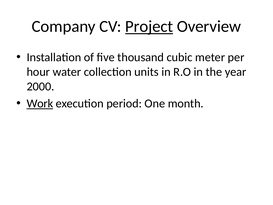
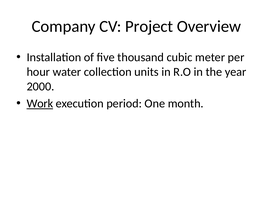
Project underline: present -> none (149, 26)
